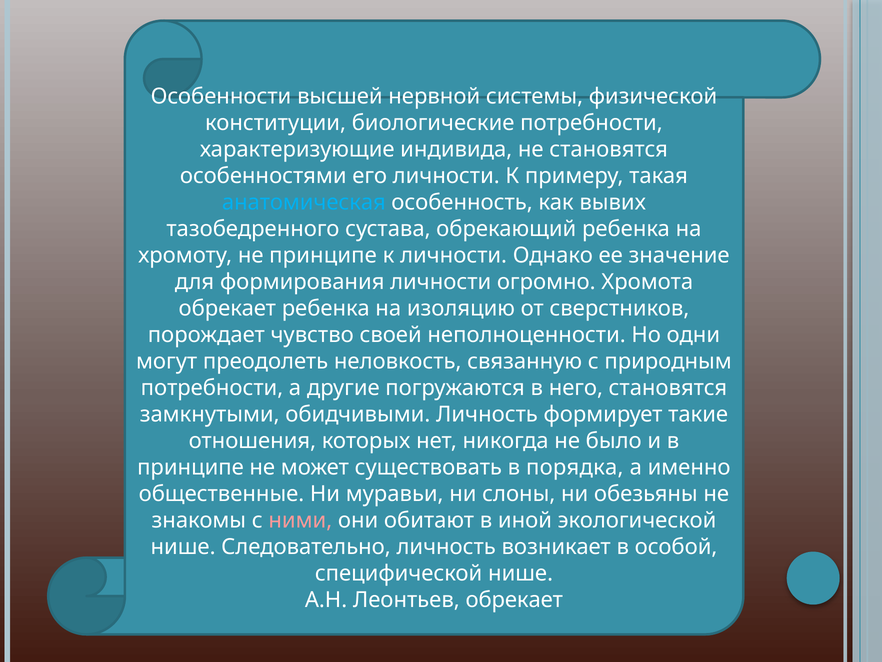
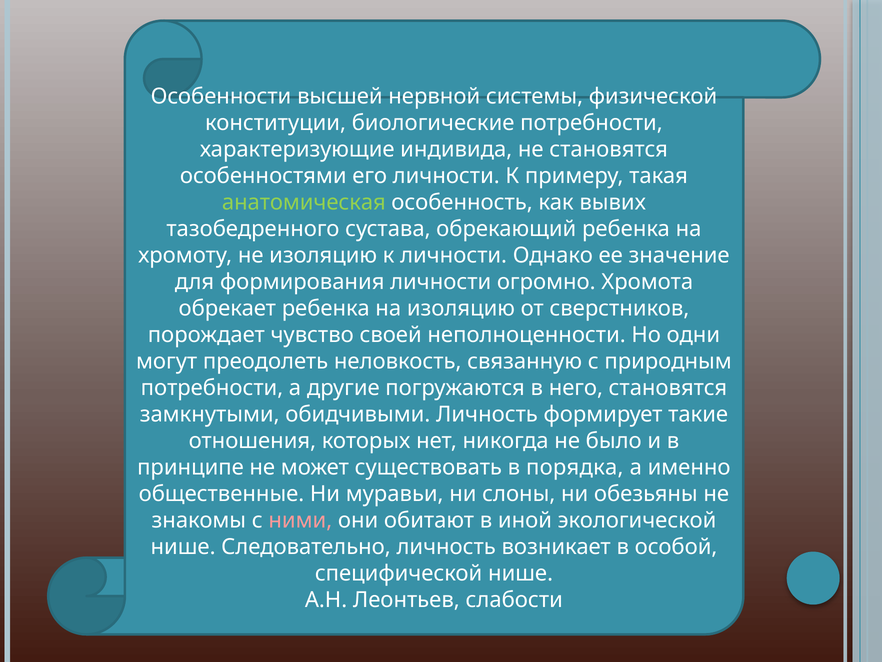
анатомическая colour: light blue -> light green (304, 202)
не принципе: принципе -> изоляцию (323, 255)
Леонтьев обрекает: обрекает -> слабости (514, 599)
